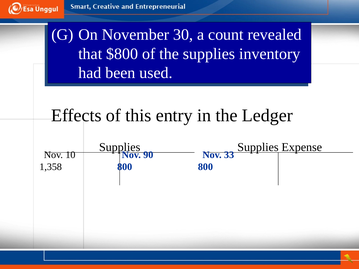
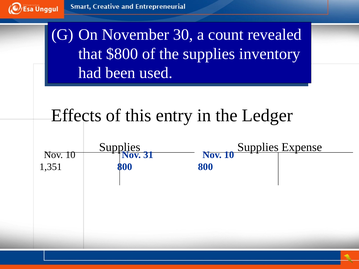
90: 90 -> 31 (148, 155)
33: 33 -> 10 (229, 155)
1,358: 1,358 -> 1,351 (51, 167)
